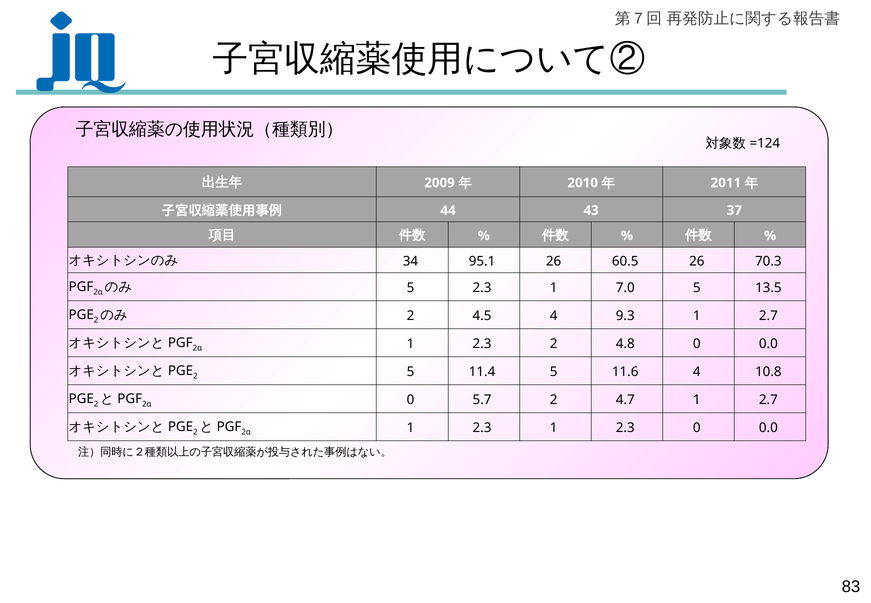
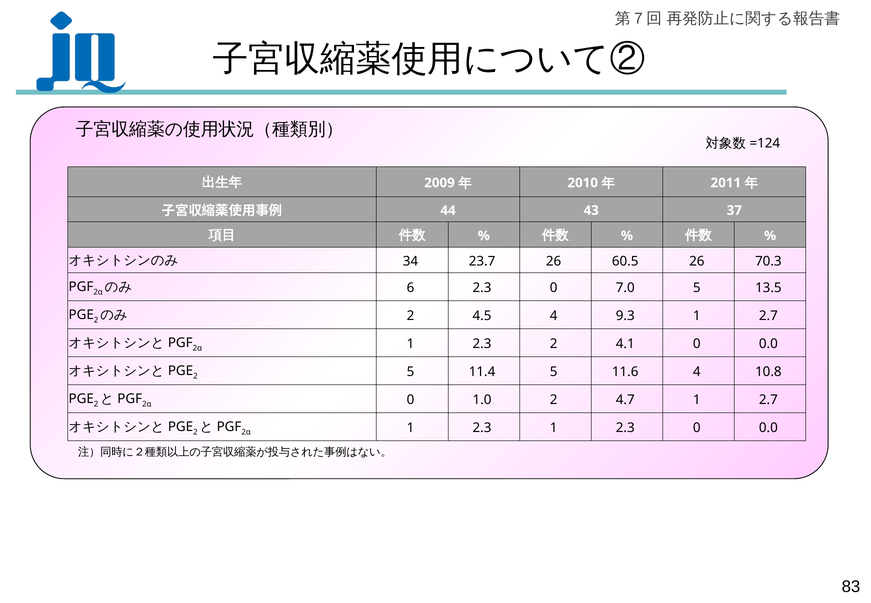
95.1: 95.1 -> 23.7 (482, 261)
5: 5 -> 6 (410, 288)
1: 1 -> 0 (554, 288)
4.8: 4.8 -> 4.1 (625, 344)
5.7: 5.7 -> 1.0 (482, 400)
